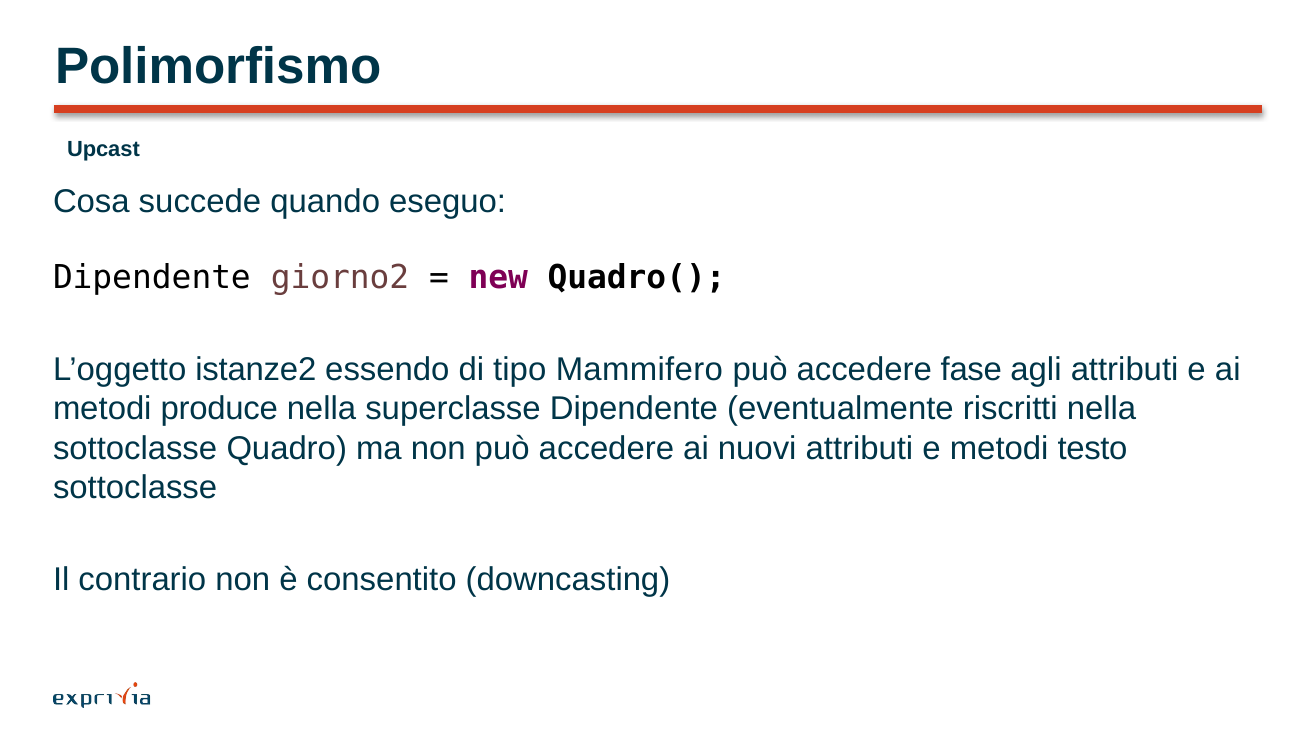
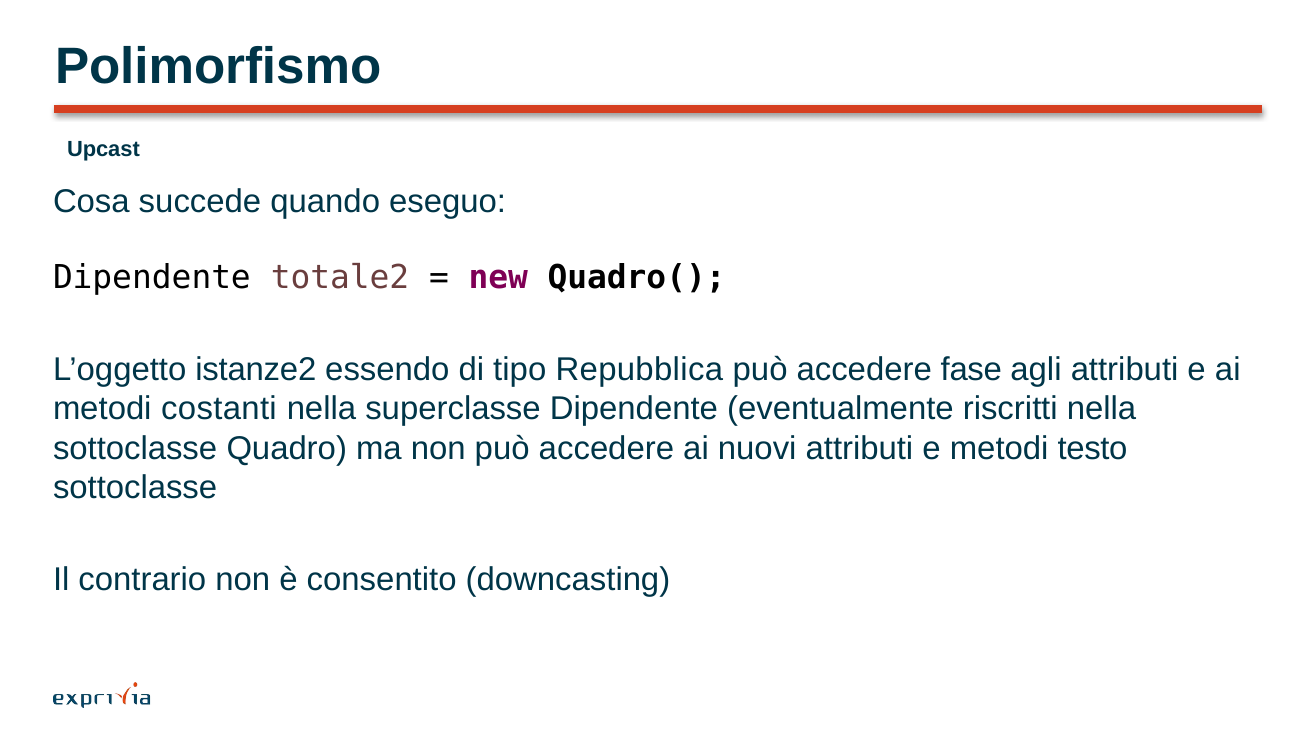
giorno2: giorno2 -> totale2 (340, 278)
Mammifero: Mammifero -> Repubblica (639, 370)
produce: produce -> costanti (219, 409)
